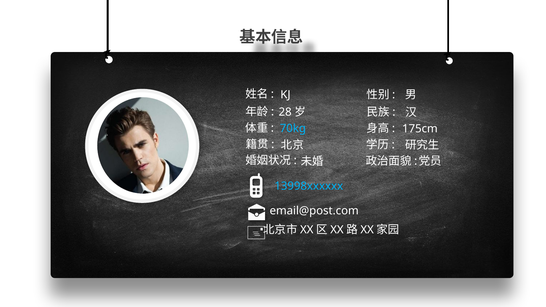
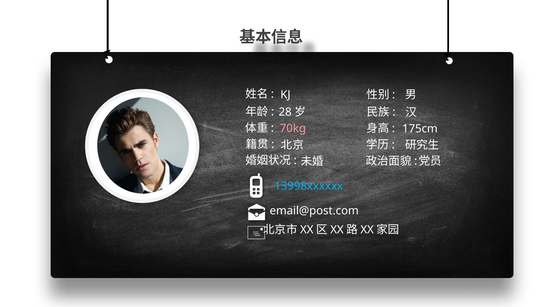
70kg colour: light blue -> pink (293, 129)
